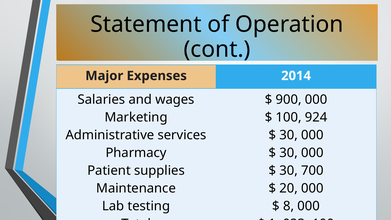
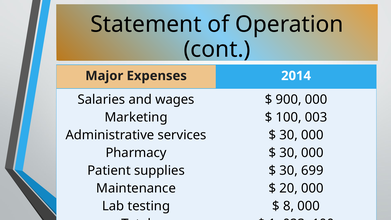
924: 924 -> 003 (316, 117)
700: 700 -> 699 (312, 171)
